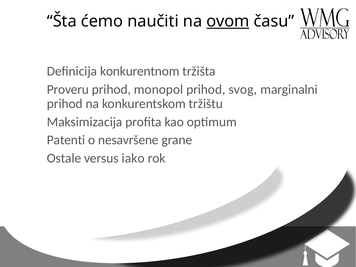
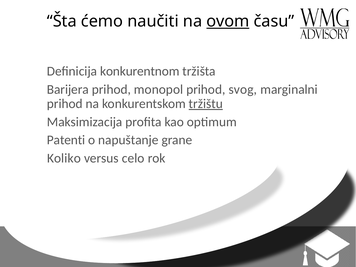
Proveru: Proveru -> Barijera (68, 89)
tržištu underline: none -> present (206, 104)
nesavršene: nesavršene -> napuštanje (128, 140)
Ostale: Ostale -> Koliko (64, 158)
iako: iako -> celo (133, 158)
